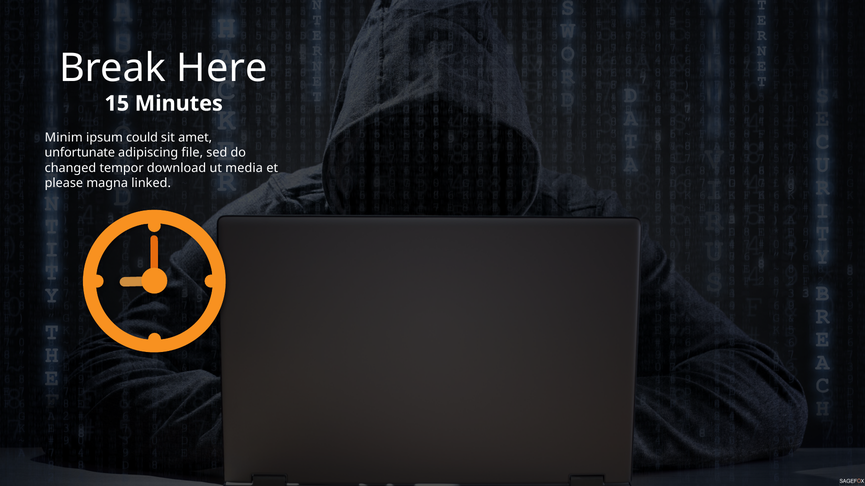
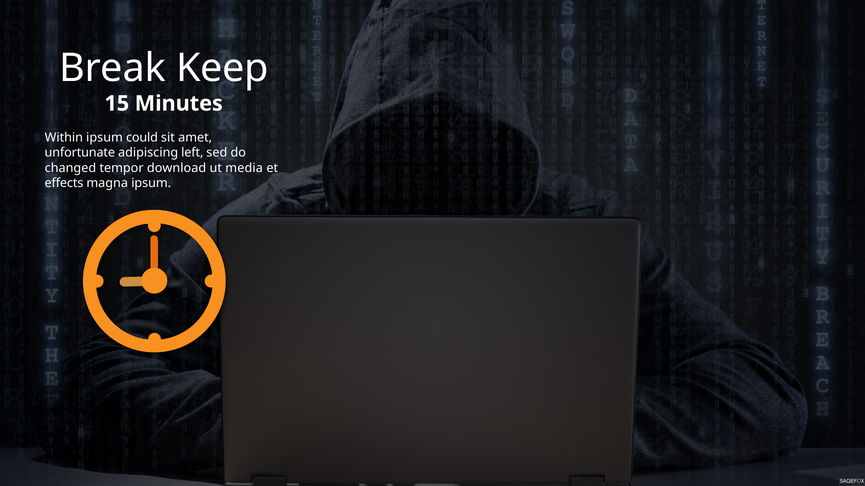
Here: Here -> Keep (222, 68)
Minim: Minim -> Within (64, 138)
file: file -> left (192, 153)
please: please -> effects (64, 183)
magna linked: linked -> ipsum (151, 183)
